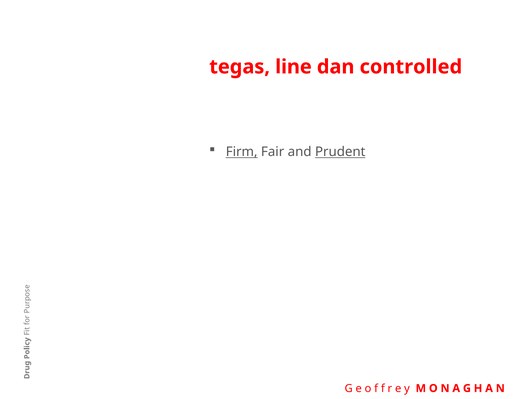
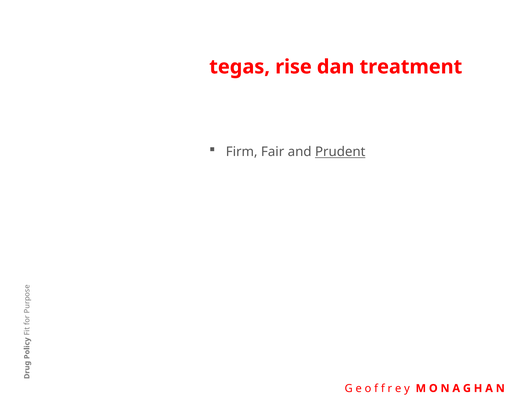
line: line -> rise (293, 67)
controlled: controlled -> treatment (411, 67)
Firm underline: present -> none (242, 152)
